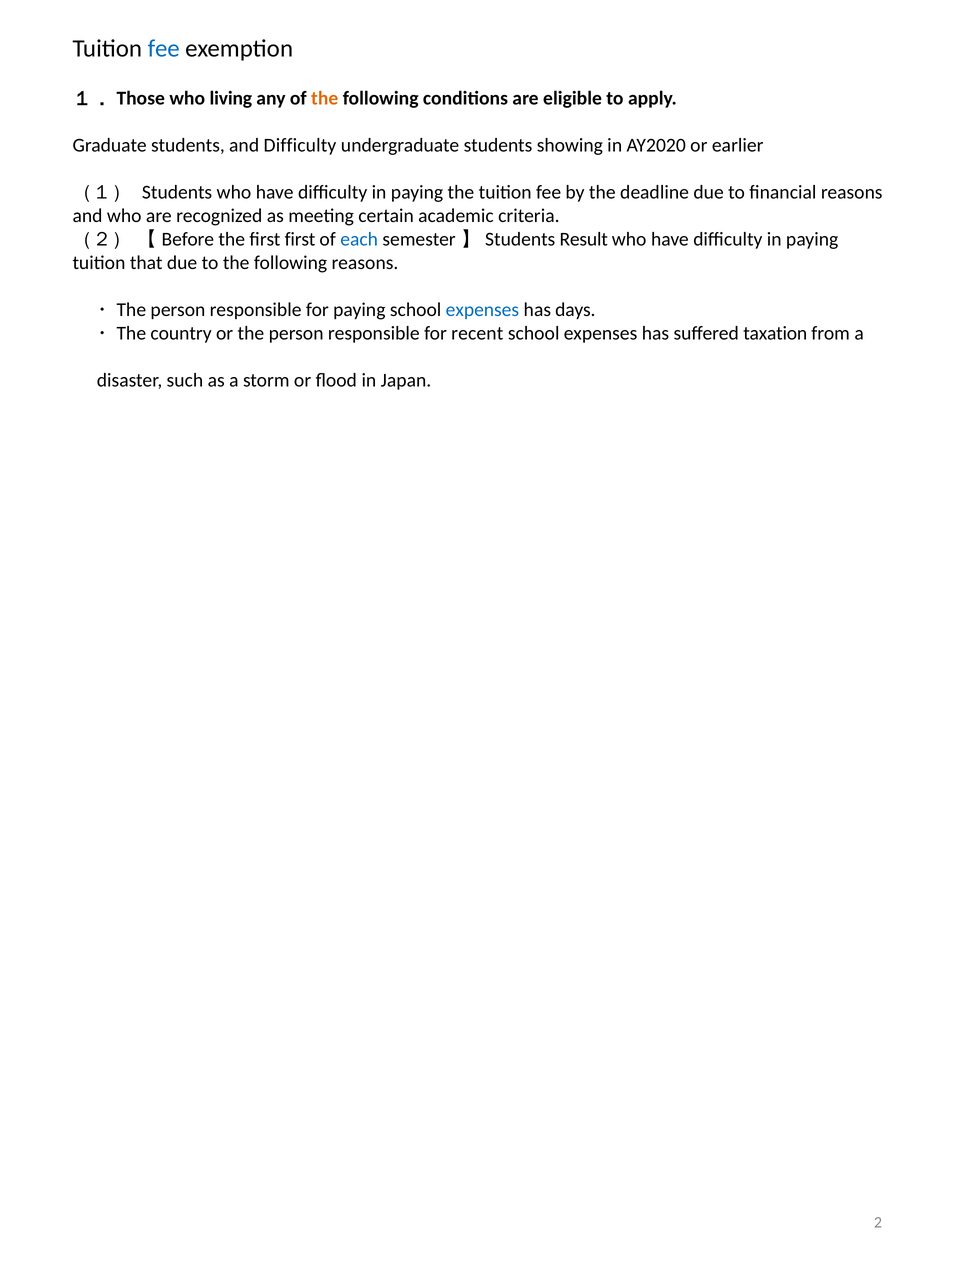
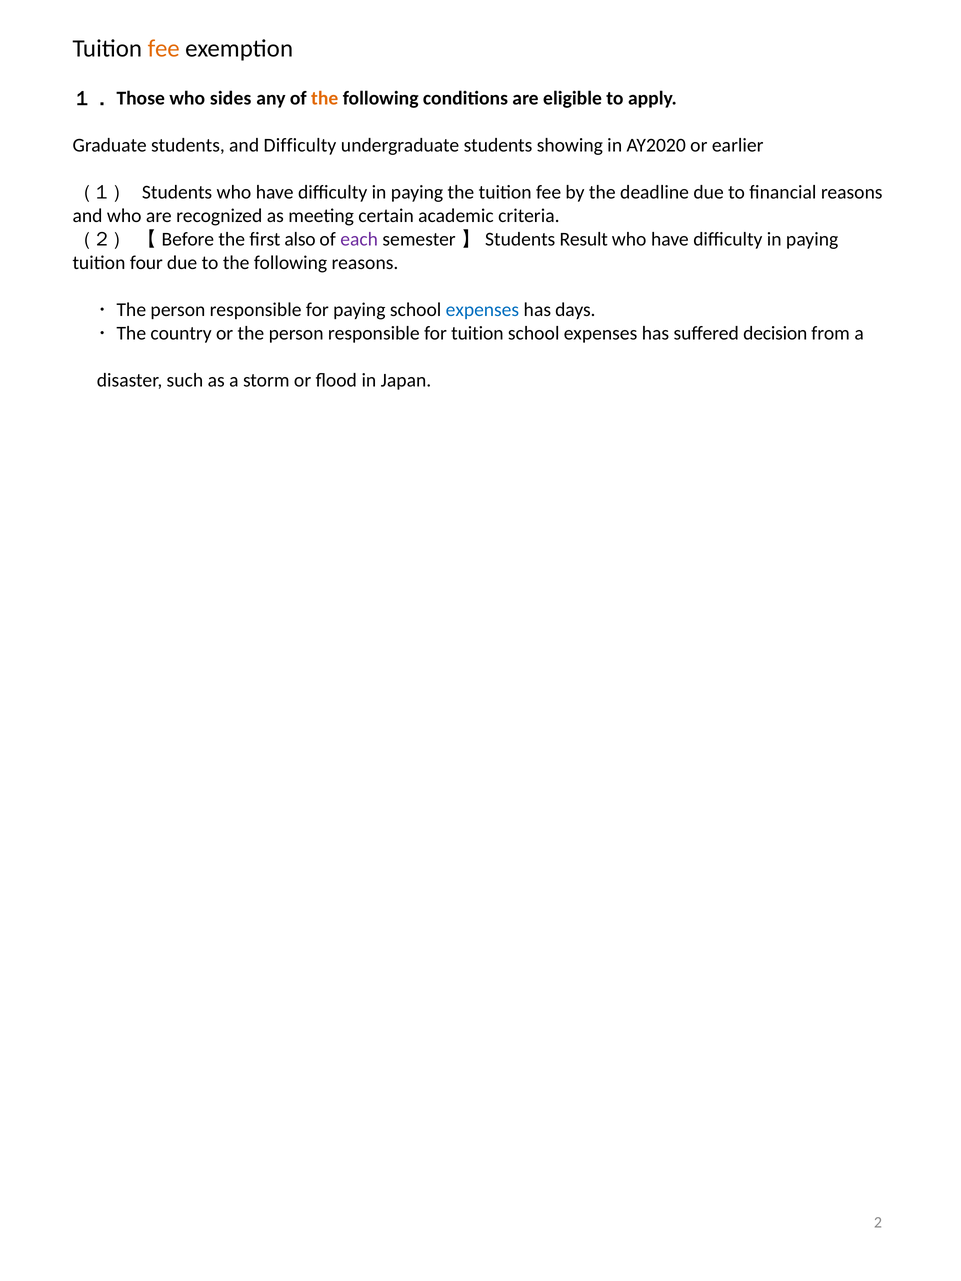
fee colour: blue -> orange (164, 49)
living: living -> sides (231, 98)
first first: first -> also (300, 239)
each colour: blue -> purple (359, 239)
that: that -> four (146, 263)
for recent: recent -> tuition (477, 333)
taxation: taxation -> decision (775, 333)
